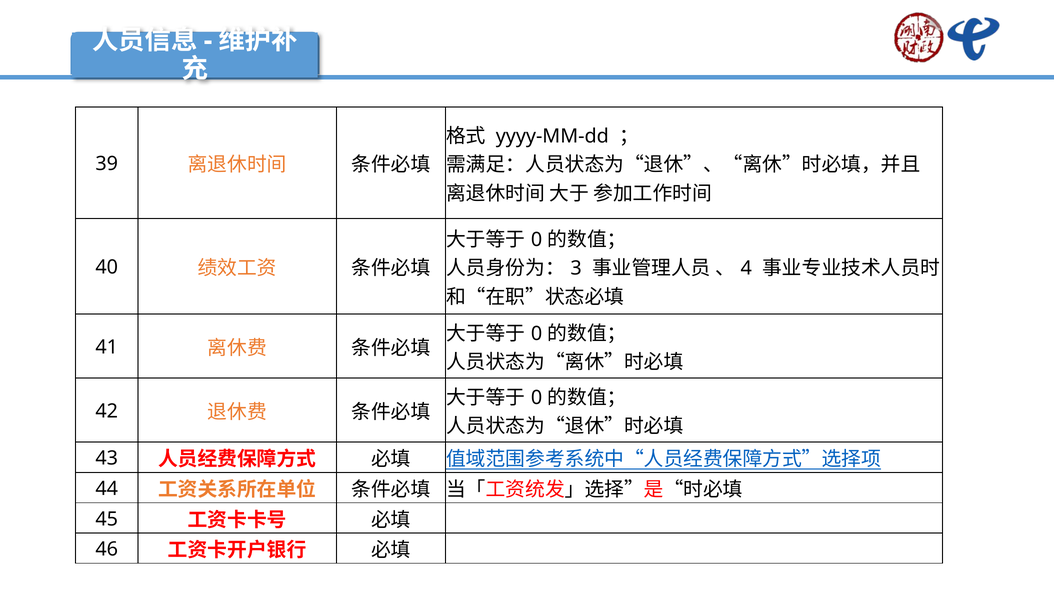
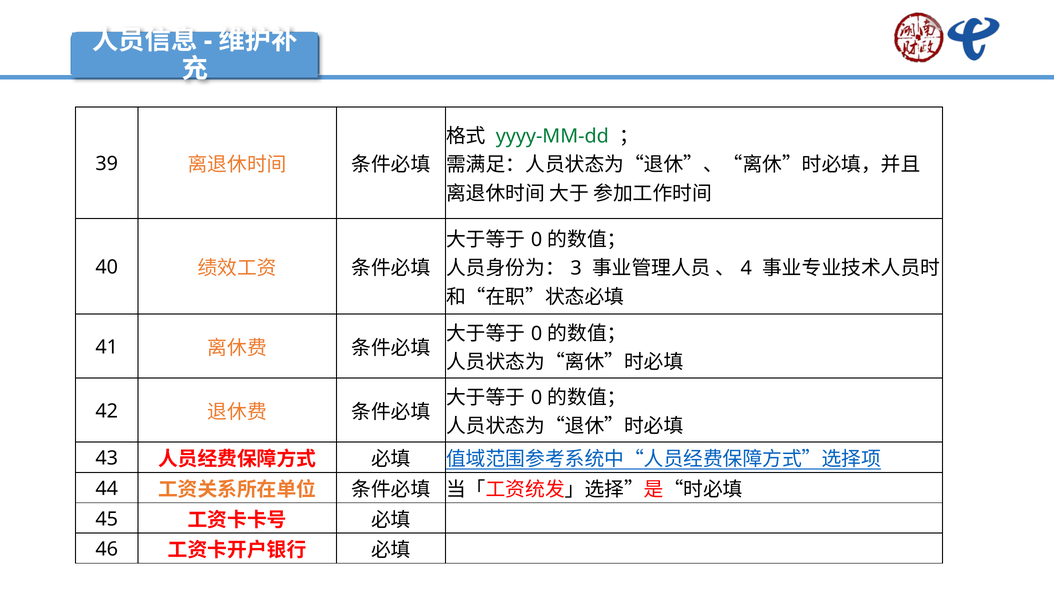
yyyy-MM-dd colour: black -> green (552, 136)
